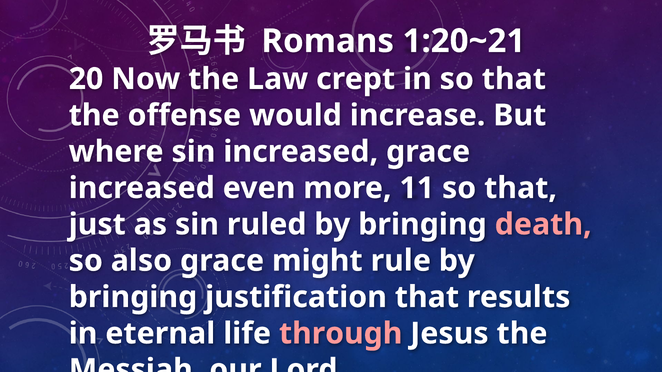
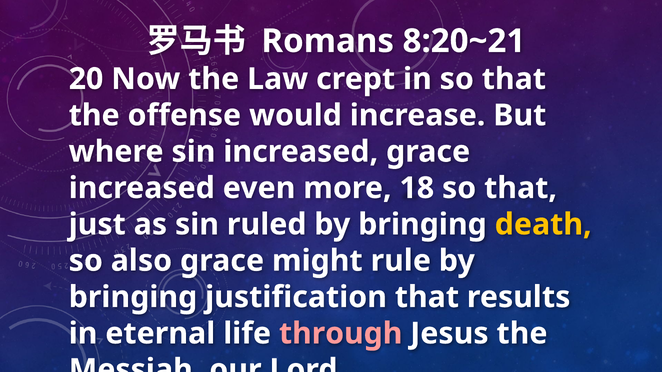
1:20~21: 1:20~21 -> 8:20~21 (464, 41)
11: 11 -> 18 (417, 188)
death colour: pink -> yellow (543, 225)
